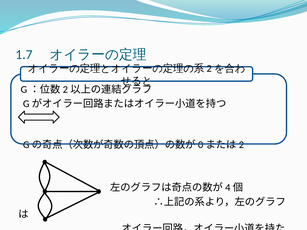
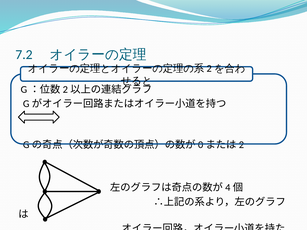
1.7: 1.7 -> 7.2 (24, 55)
